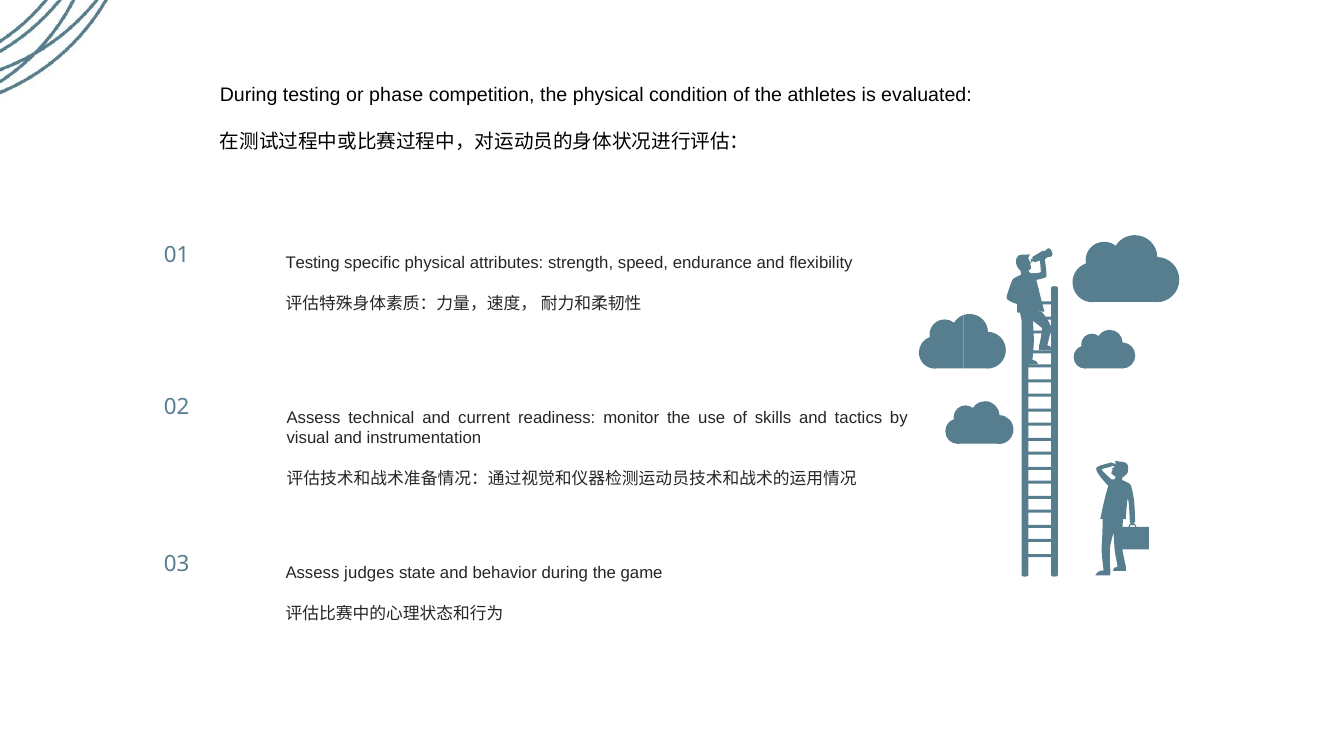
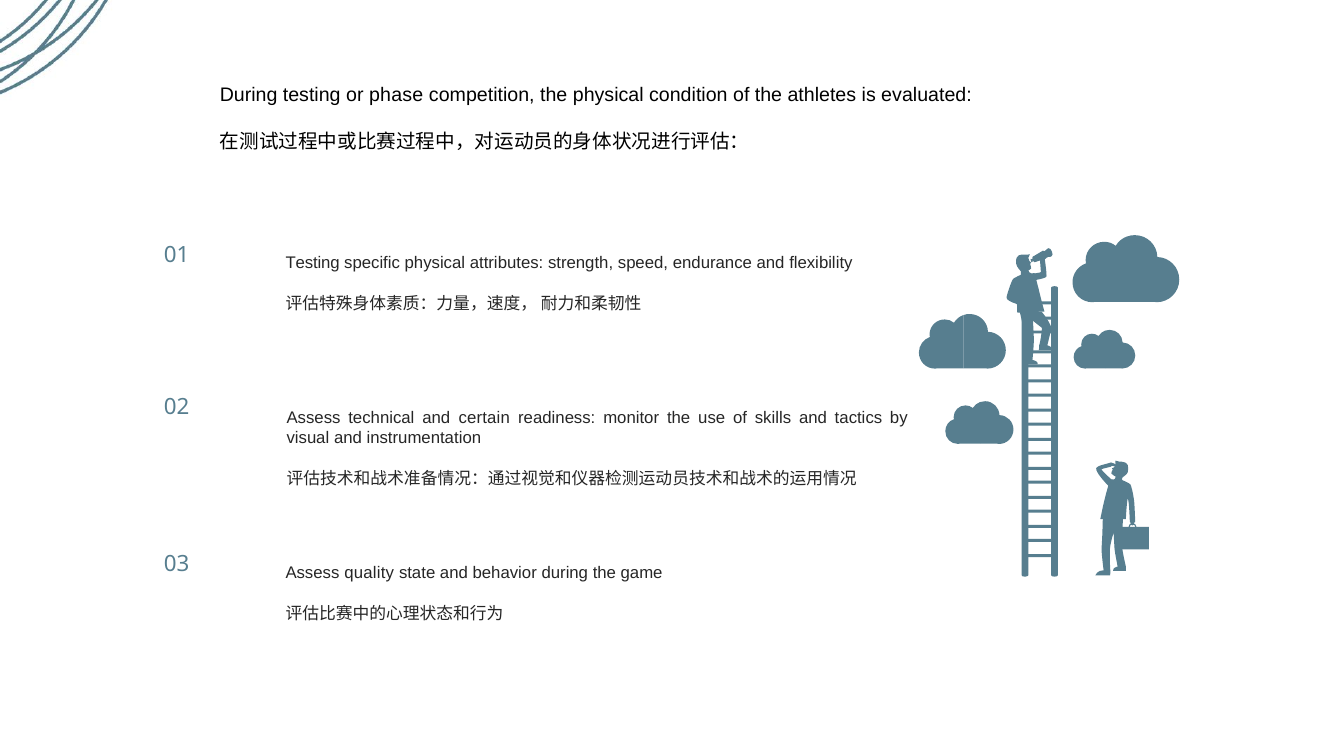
current: current -> certain (484, 418)
judges: judges -> quality (369, 574)
